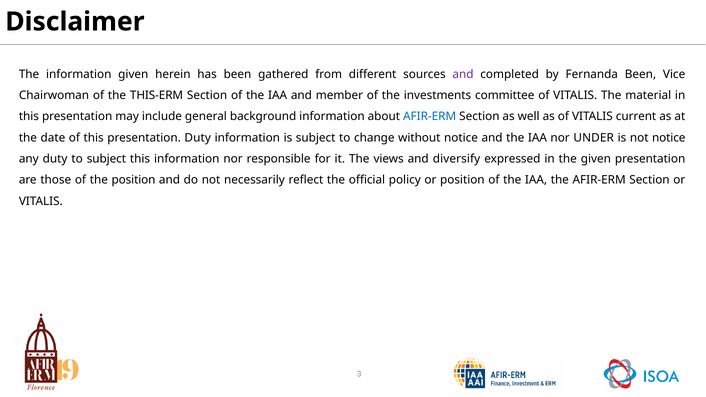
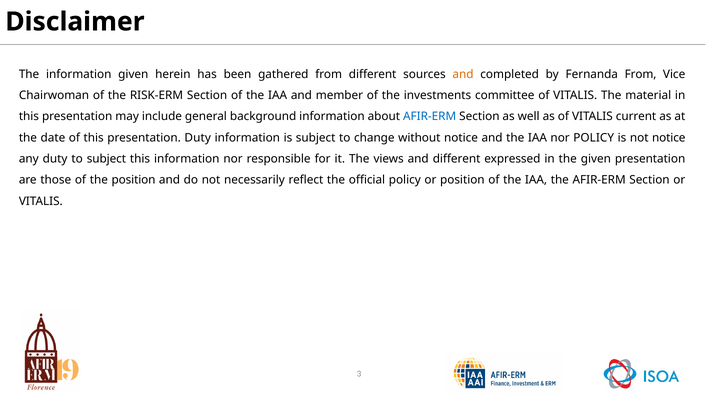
and colour: purple -> orange (463, 74)
Fernanda Been: Been -> From (641, 74)
THIS-ERM: THIS-ERM -> RISK-ERM (157, 95)
nor UNDER: UNDER -> POLICY (594, 138)
and diversify: diversify -> different (457, 159)
